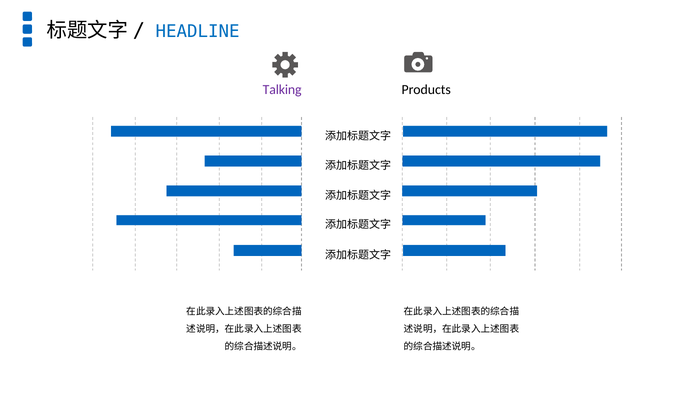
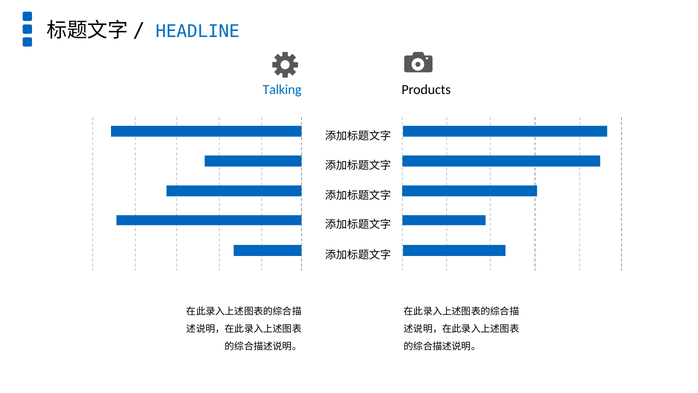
Talking colour: purple -> blue (282, 89)
